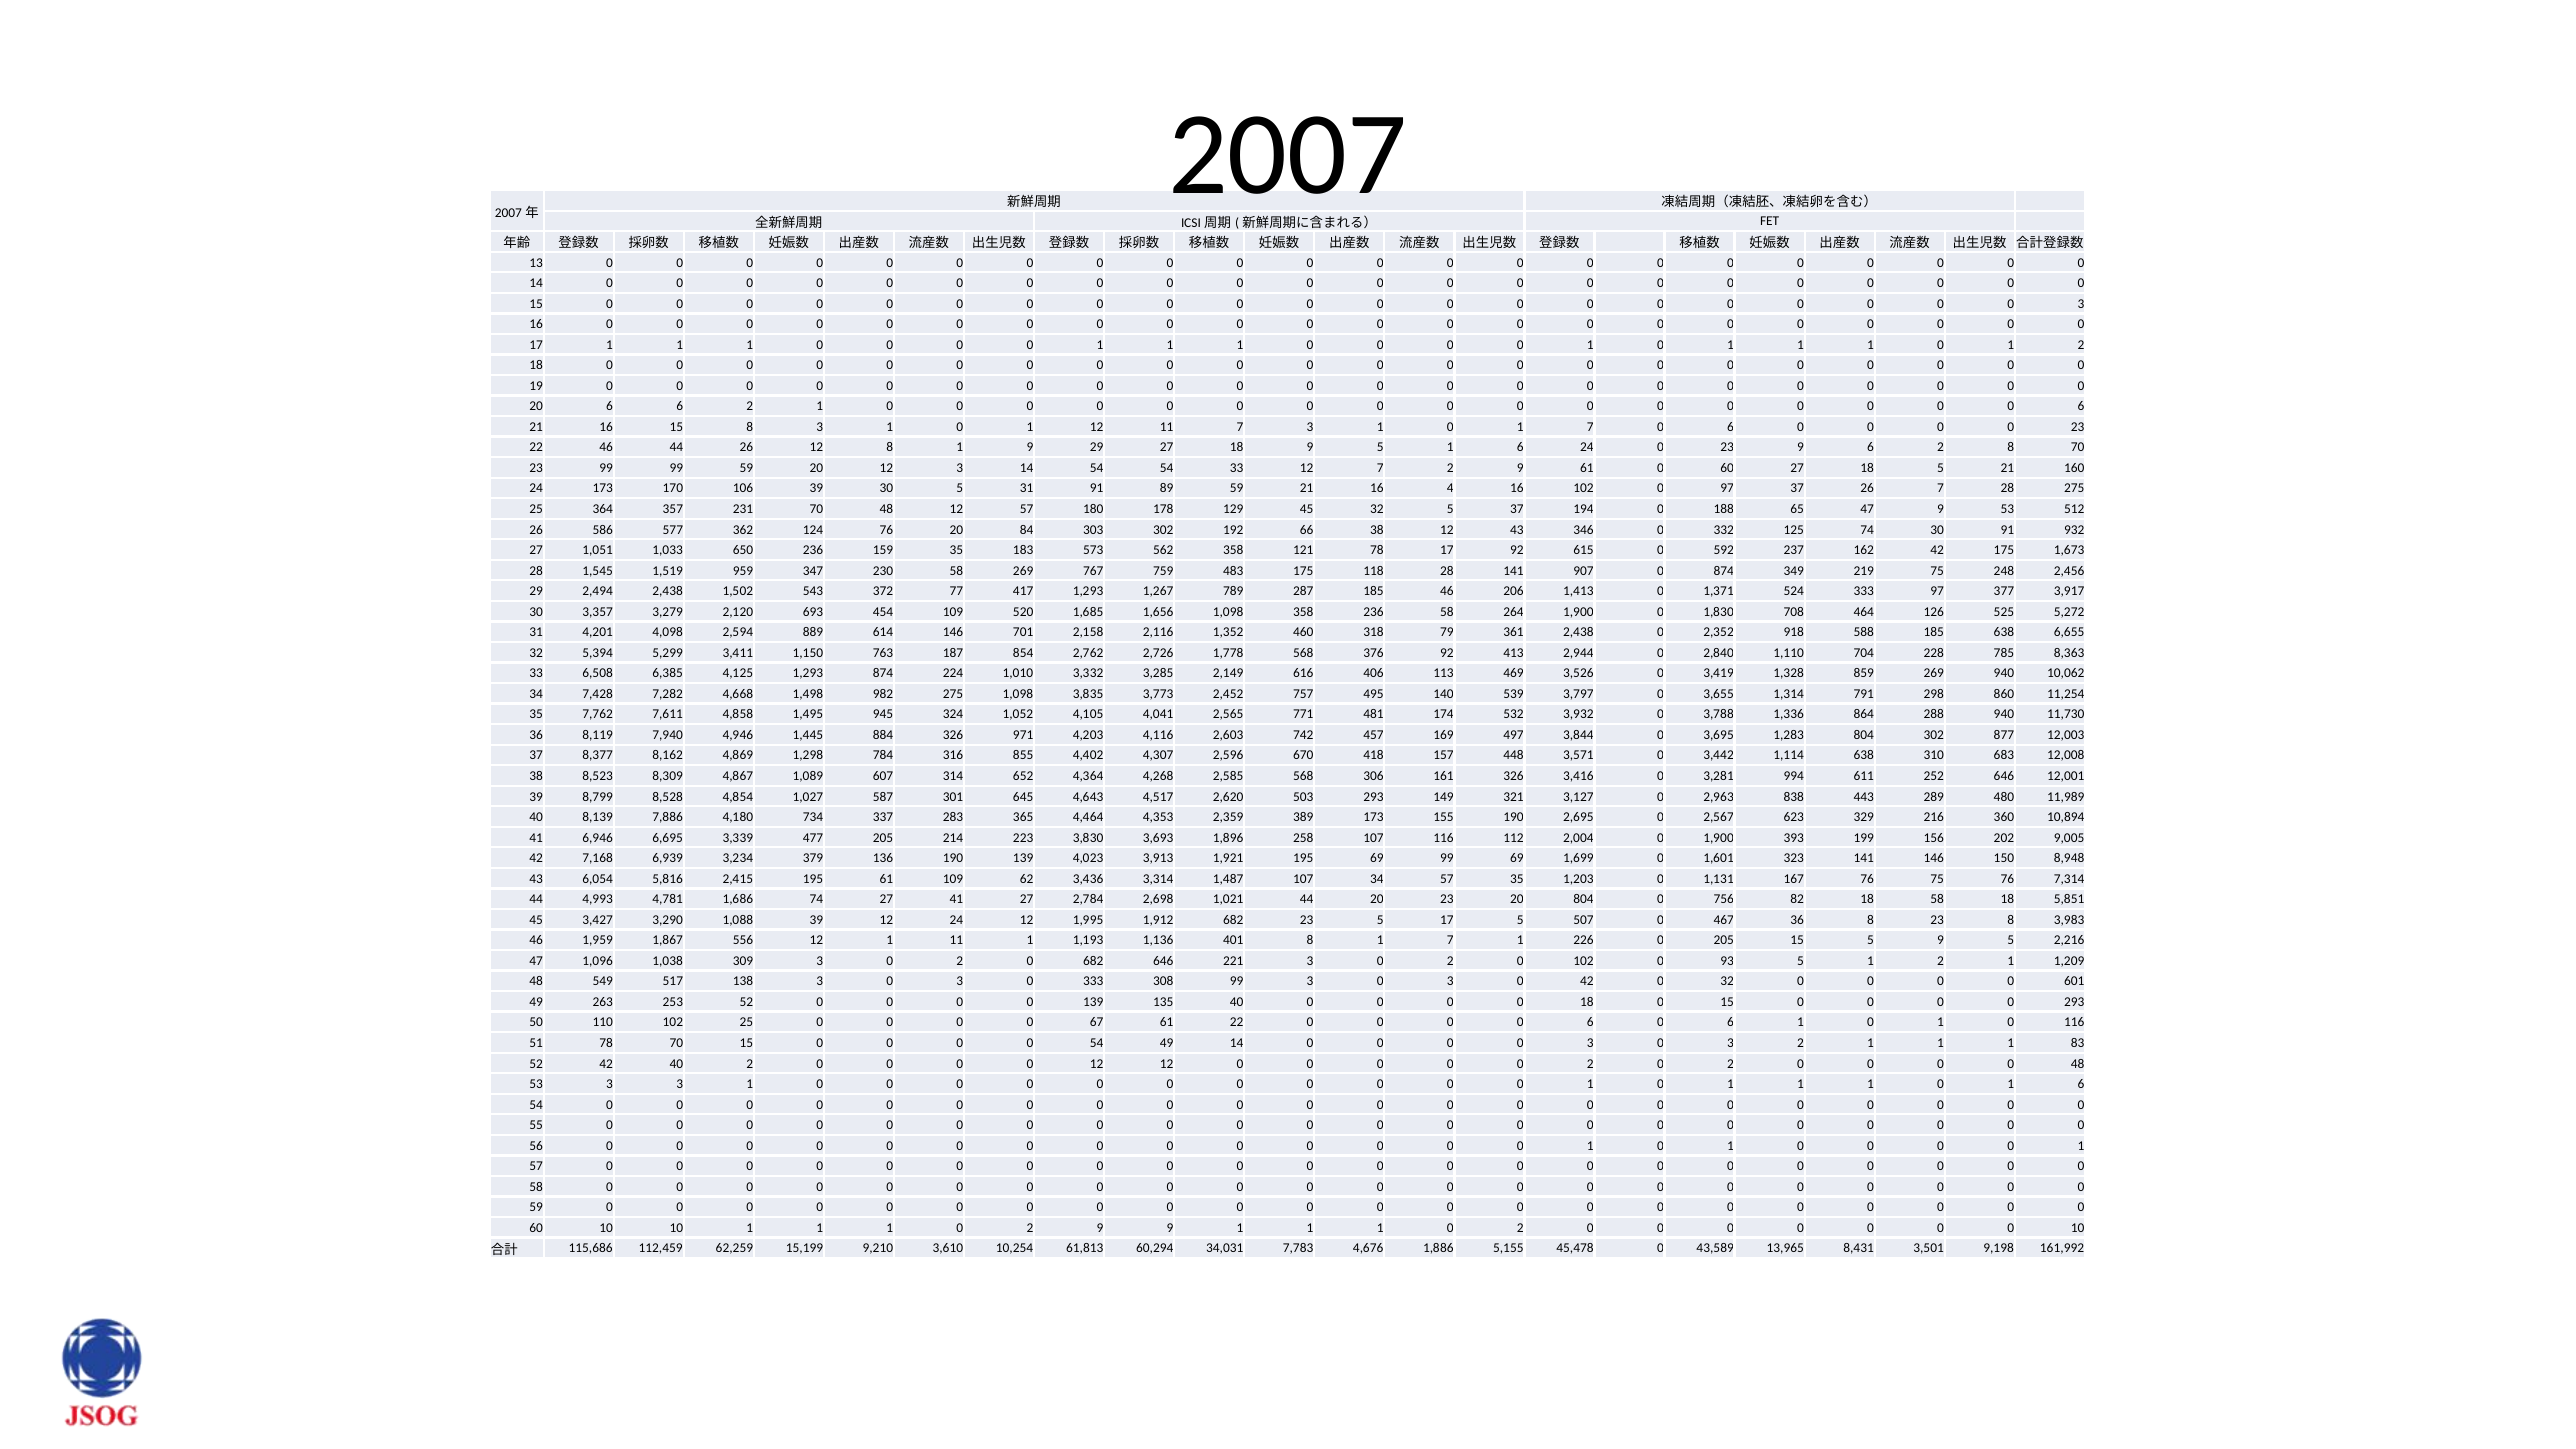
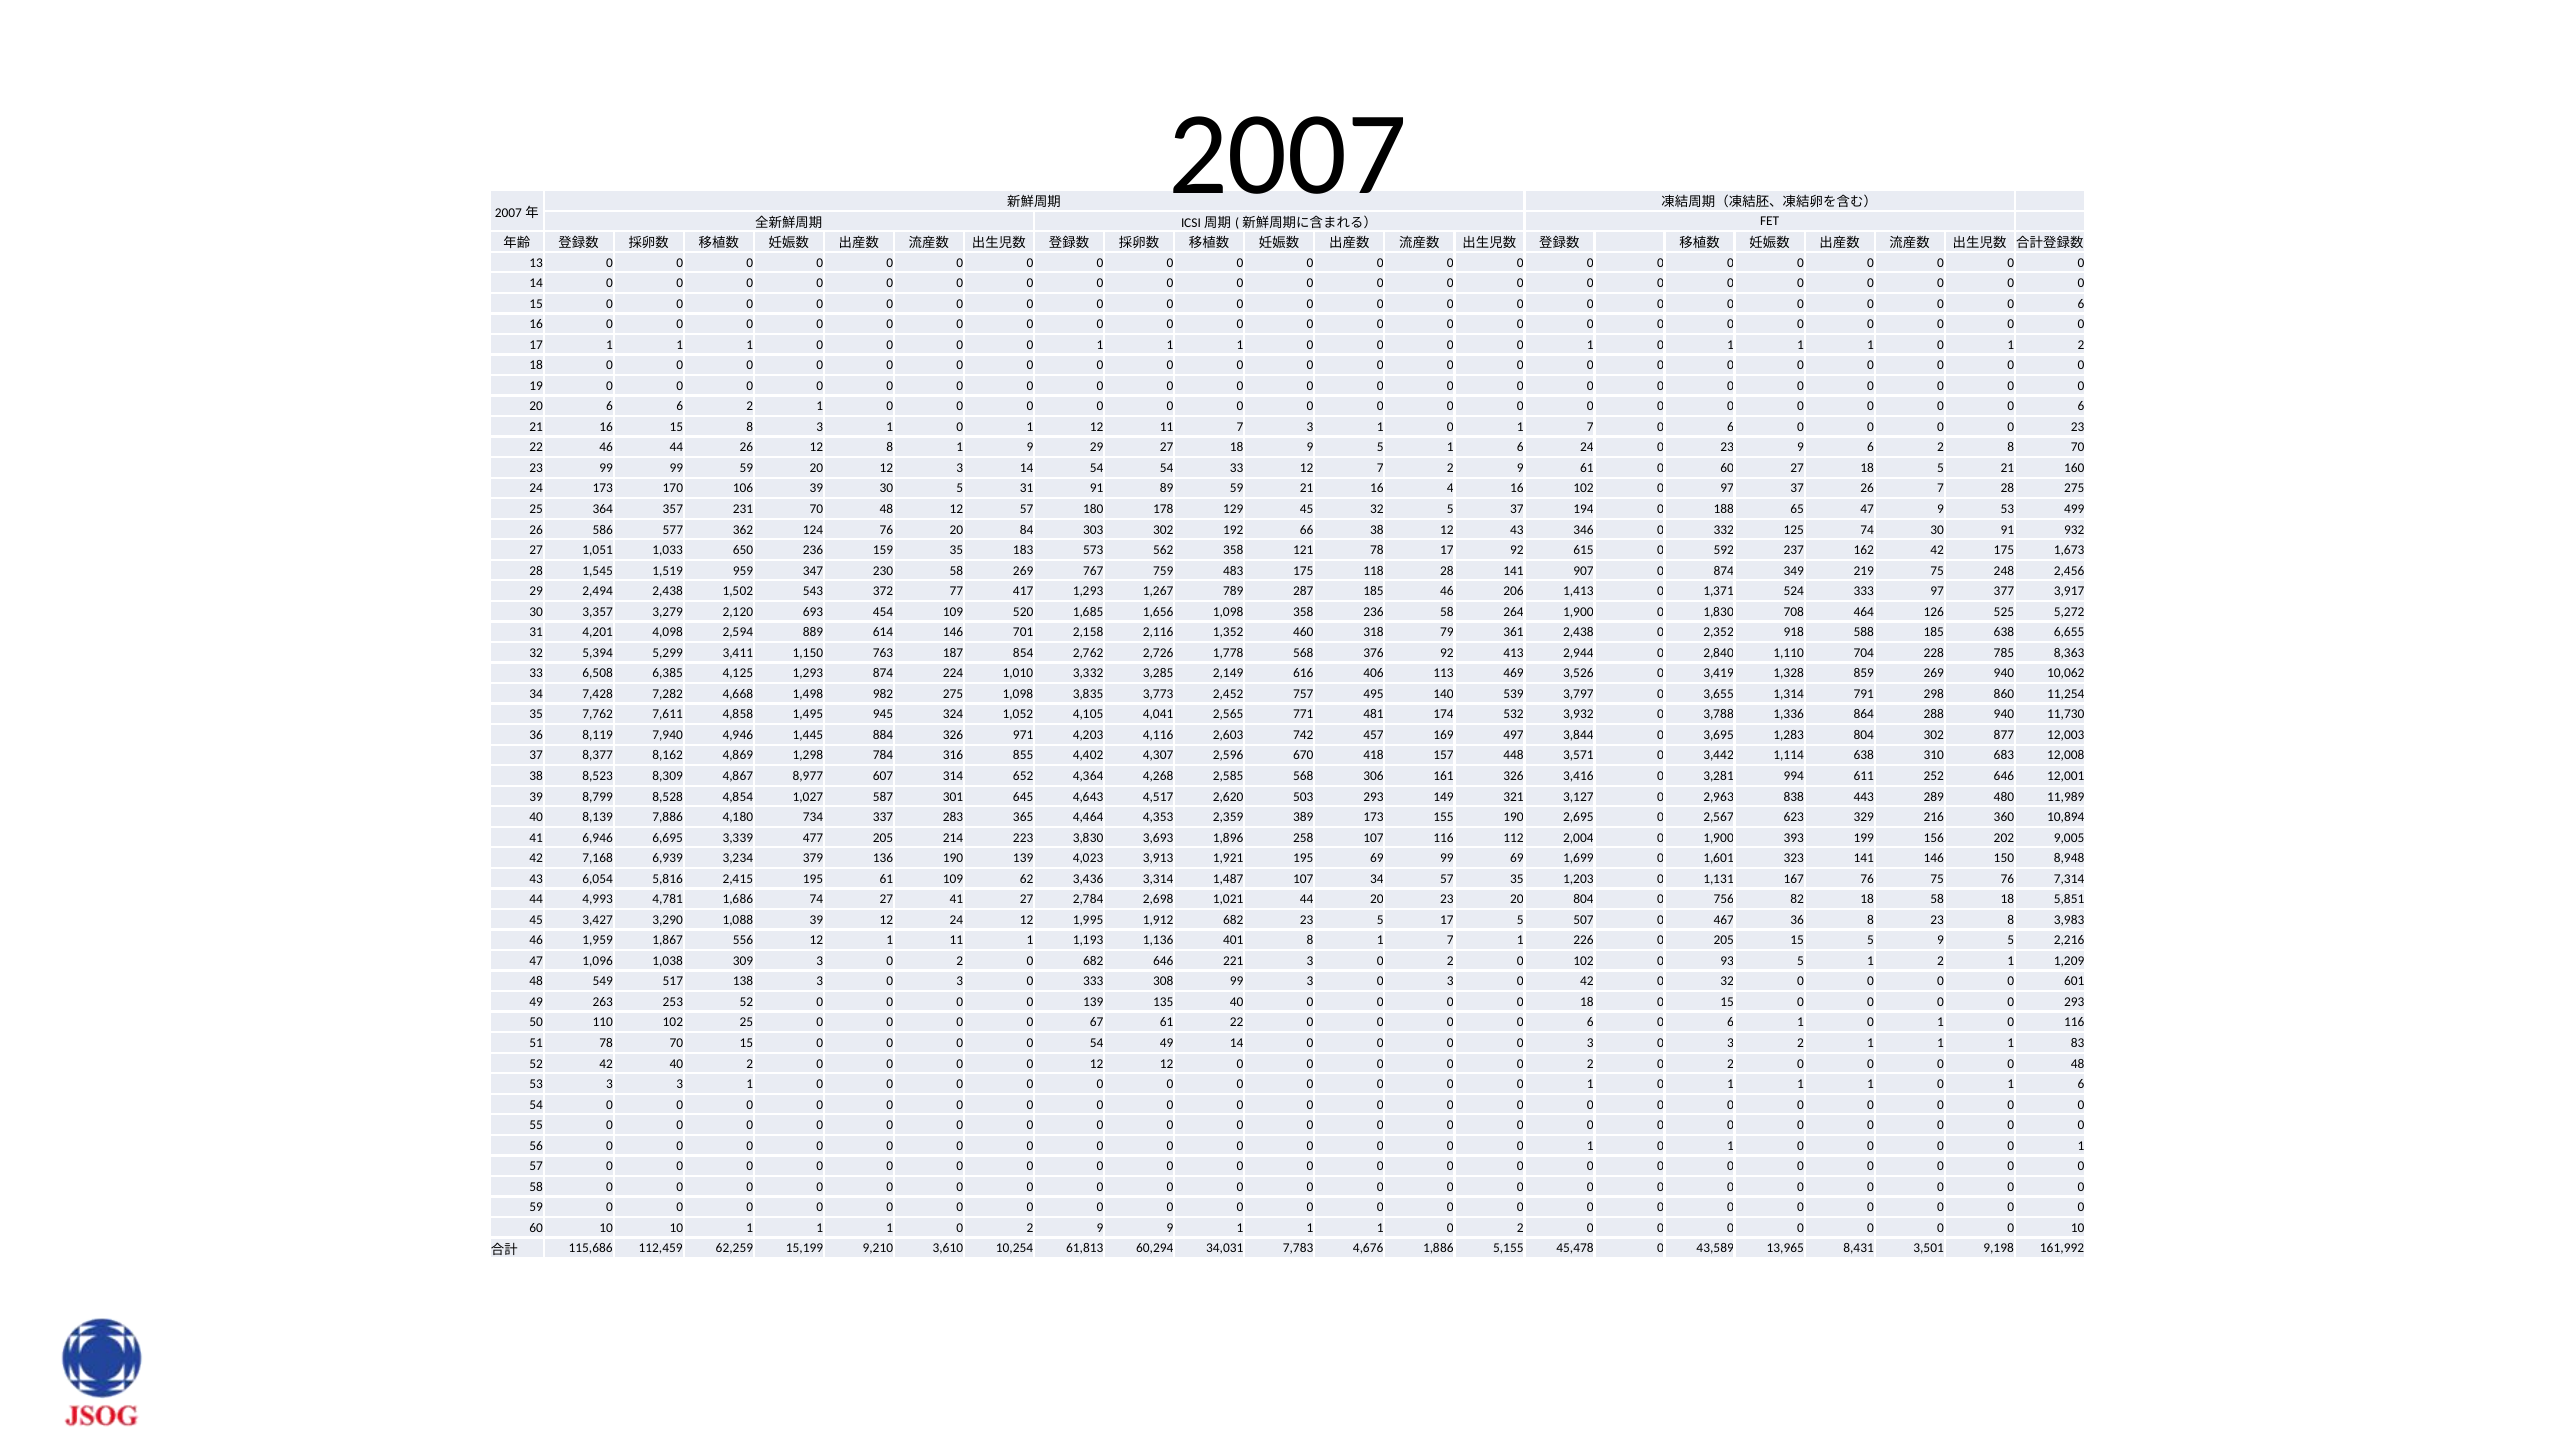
3: 3 -> 6 (2081, 304)
512: 512 -> 499 (2074, 509)
1,089: 1,089 -> 8,977 (808, 776)
